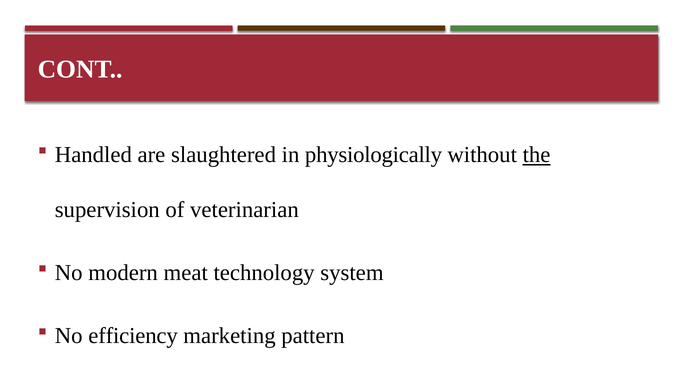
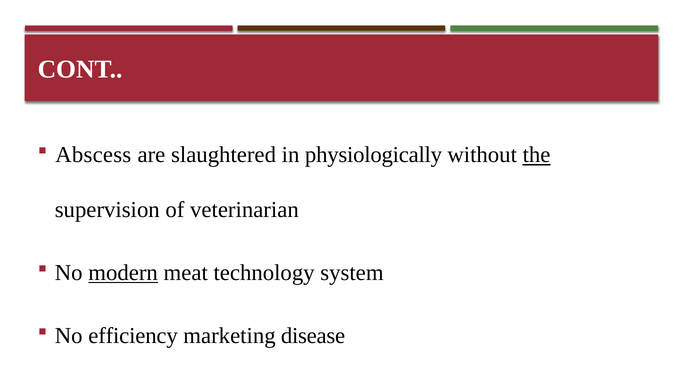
Handled: Handled -> Abscess (93, 155)
modern underline: none -> present (123, 273)
pattern: pattern -> disease (313, 336)
